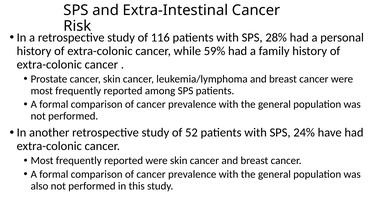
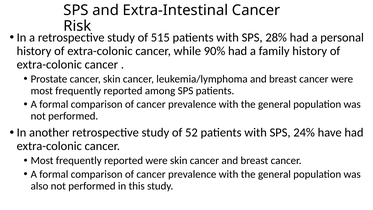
116: 116 -> 515 (160, 37)
59%: 59% -> 90% (215, 51)
